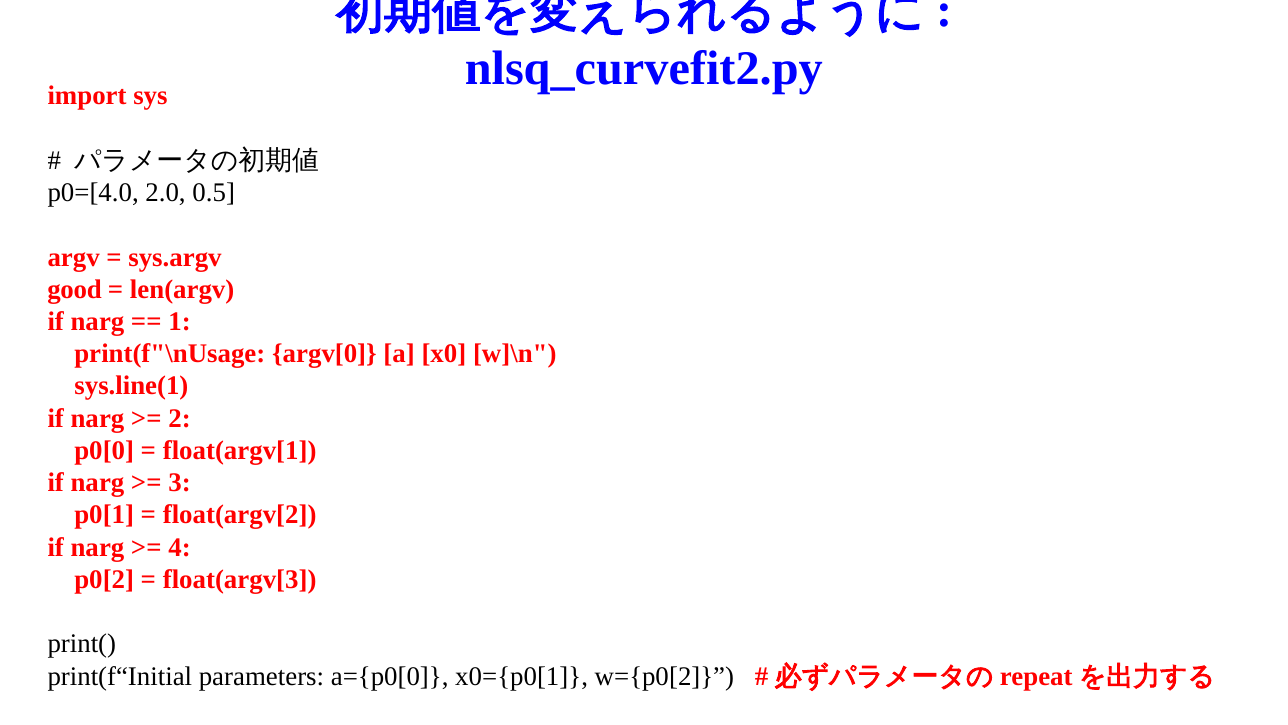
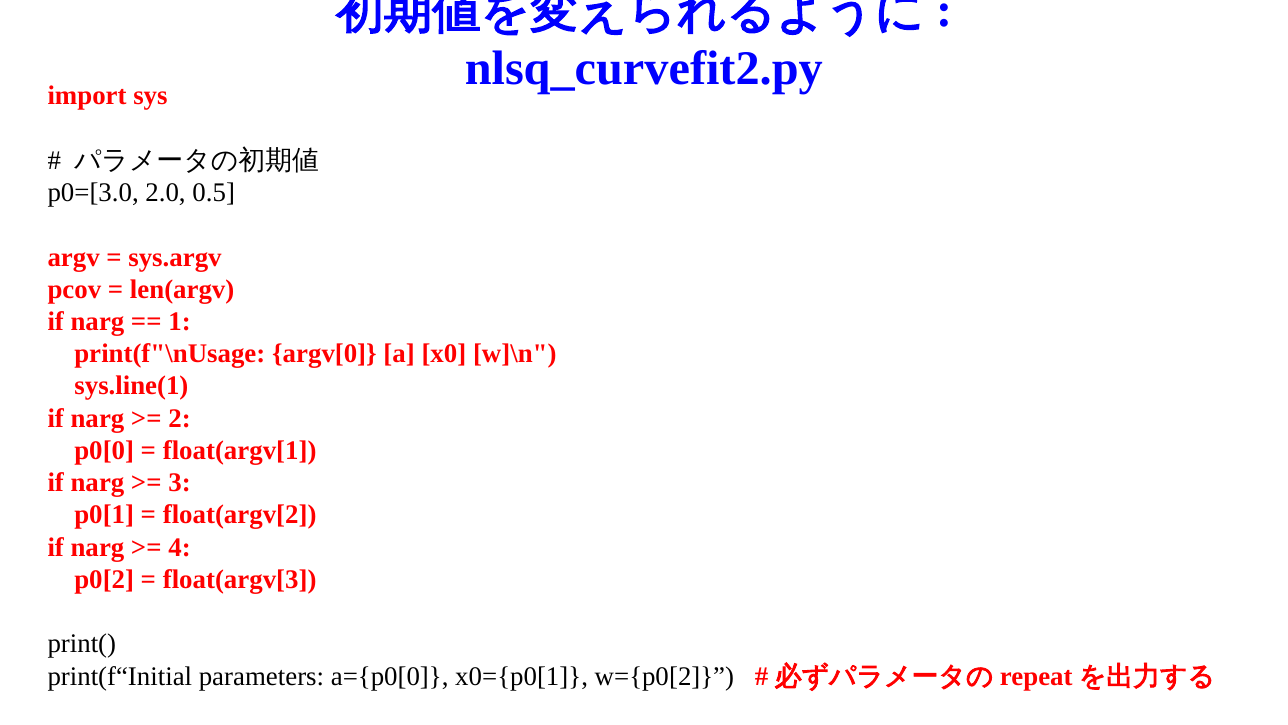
p0=[4.0: p0=[4.0 -> p0=[3.0 (93, 193)
good: good -> pcov (74, 289)
